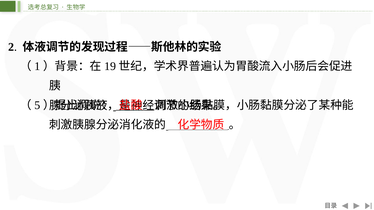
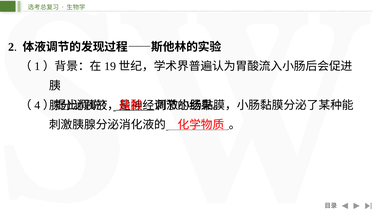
5: 5 -> 4 (37, 105)
